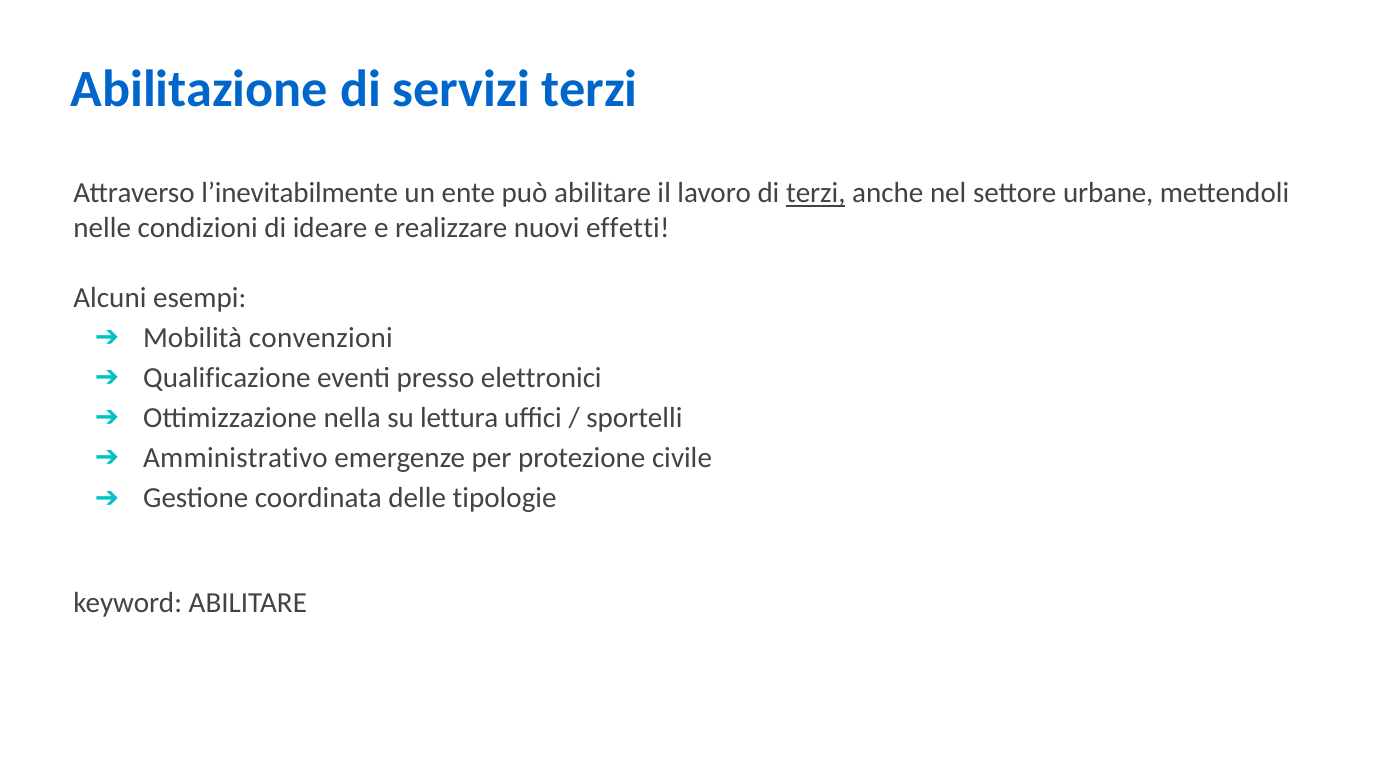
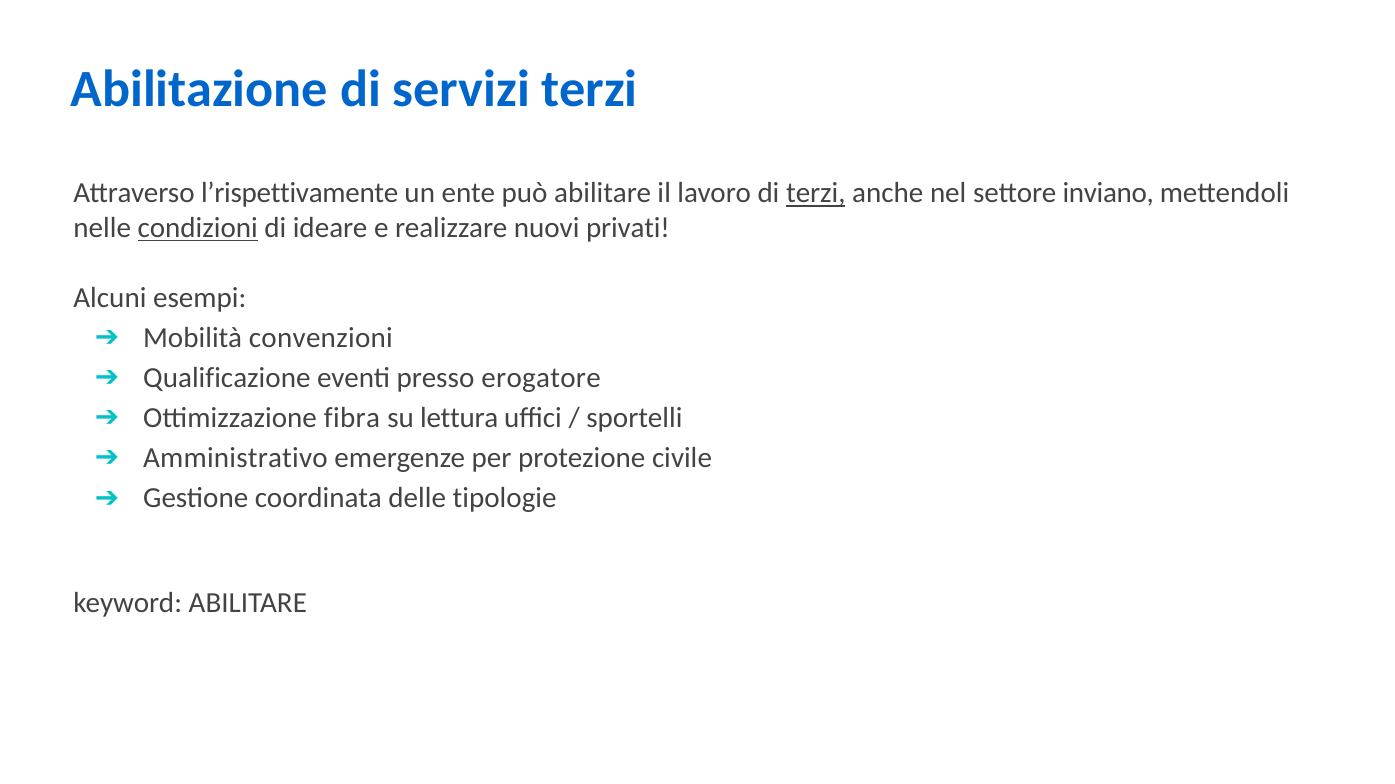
l’inevitabilmente: l’inevitabilmente -> l’rispettivamente (300, 193)
urbane: urbane -> inviano (1108, 193)
condizioni underline: none -> present (198, 228)
effetti: effetti -> privati (628, 228)
elettronici: elettronici -> erogatore (541, 378)
nella: nella -> fibra (352, 418)
